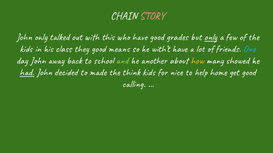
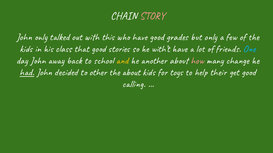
only underline: present -> none (211, 37)
they: they -> that (82, 49)
means: means -> stories (119, 49)
and colour: light green -> yellow (122, 61)
how colour: yellow -> pink (197, 61)
showed: showed -> change (238, 61)
made: made -> other (98, 73)
the think: think -> about (131, 73)
nice: nice -> toys (176, 73)
home: home -> their (218, 73)
